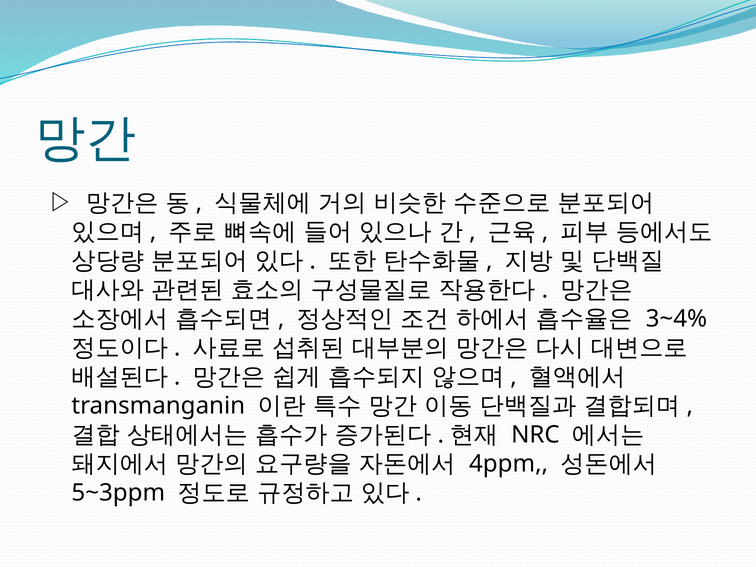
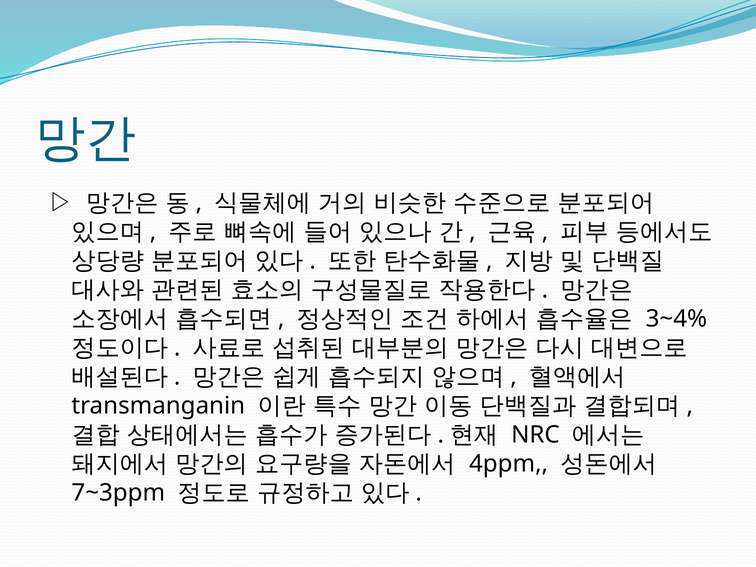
5~3ppm: 5~3ppm -> 7~3ppm (118, 493)
